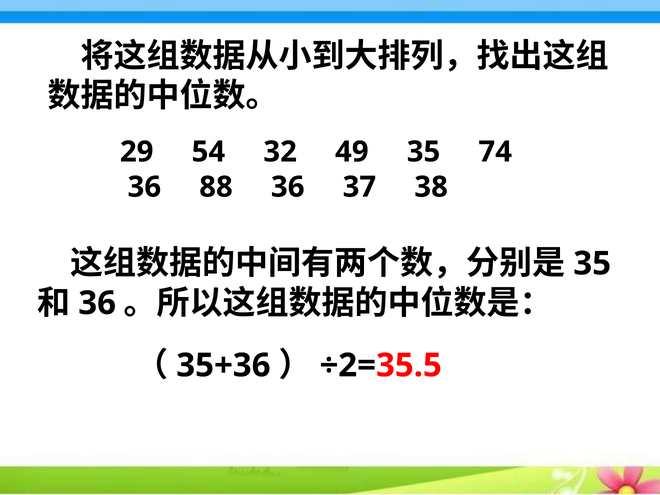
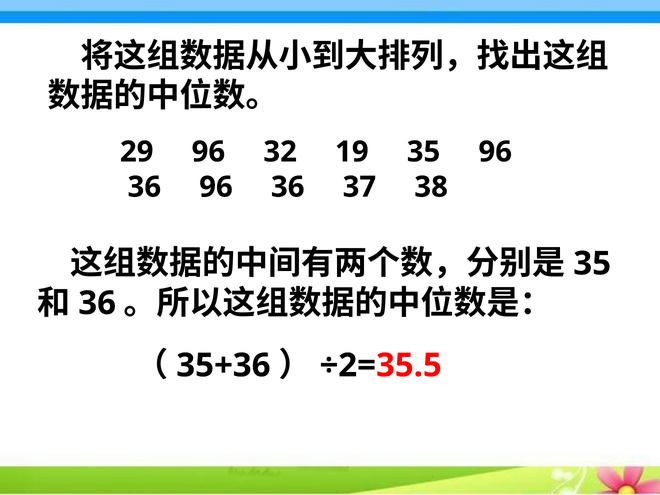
29 54: 54 -> 96 (208, 152)
49: 49 -> 19 (352, 152)
35 74: 74 -> 96 (495, 152)
36 88: 88 -> 96 (216, 187)
